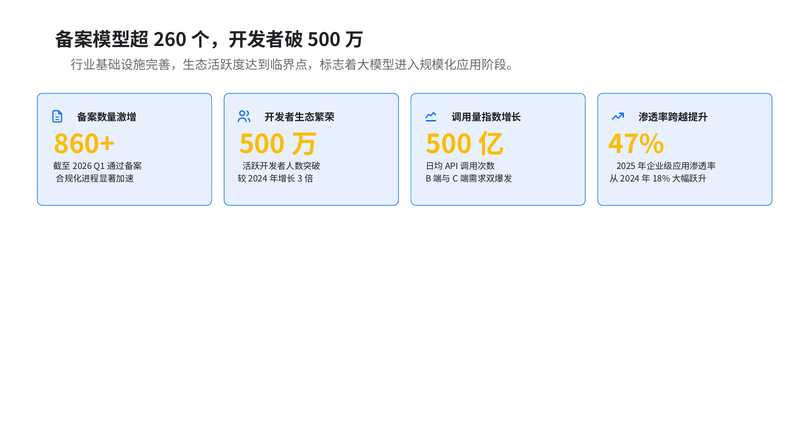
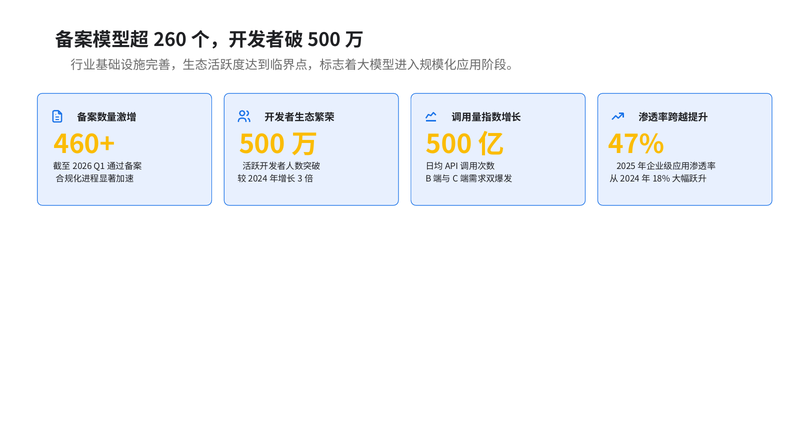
860+: 860+ -> 460+ (84, 145)
